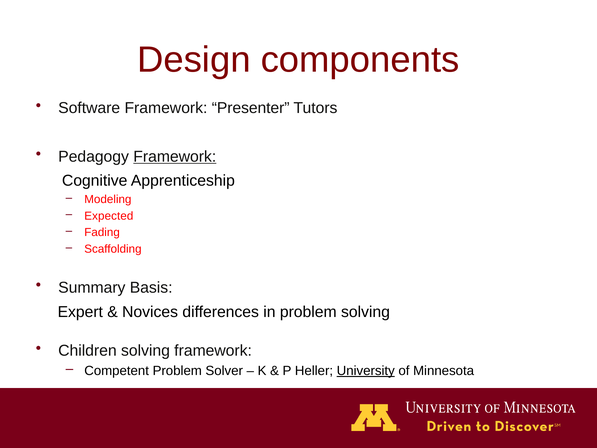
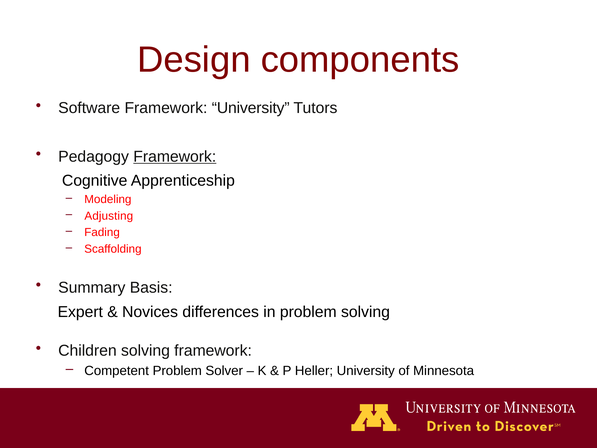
Framework Presenter: Presenter -> University (251, 108)
Expected: Expected -> Adjusting (109, 216)
University underline: present -> none (366, 371)
